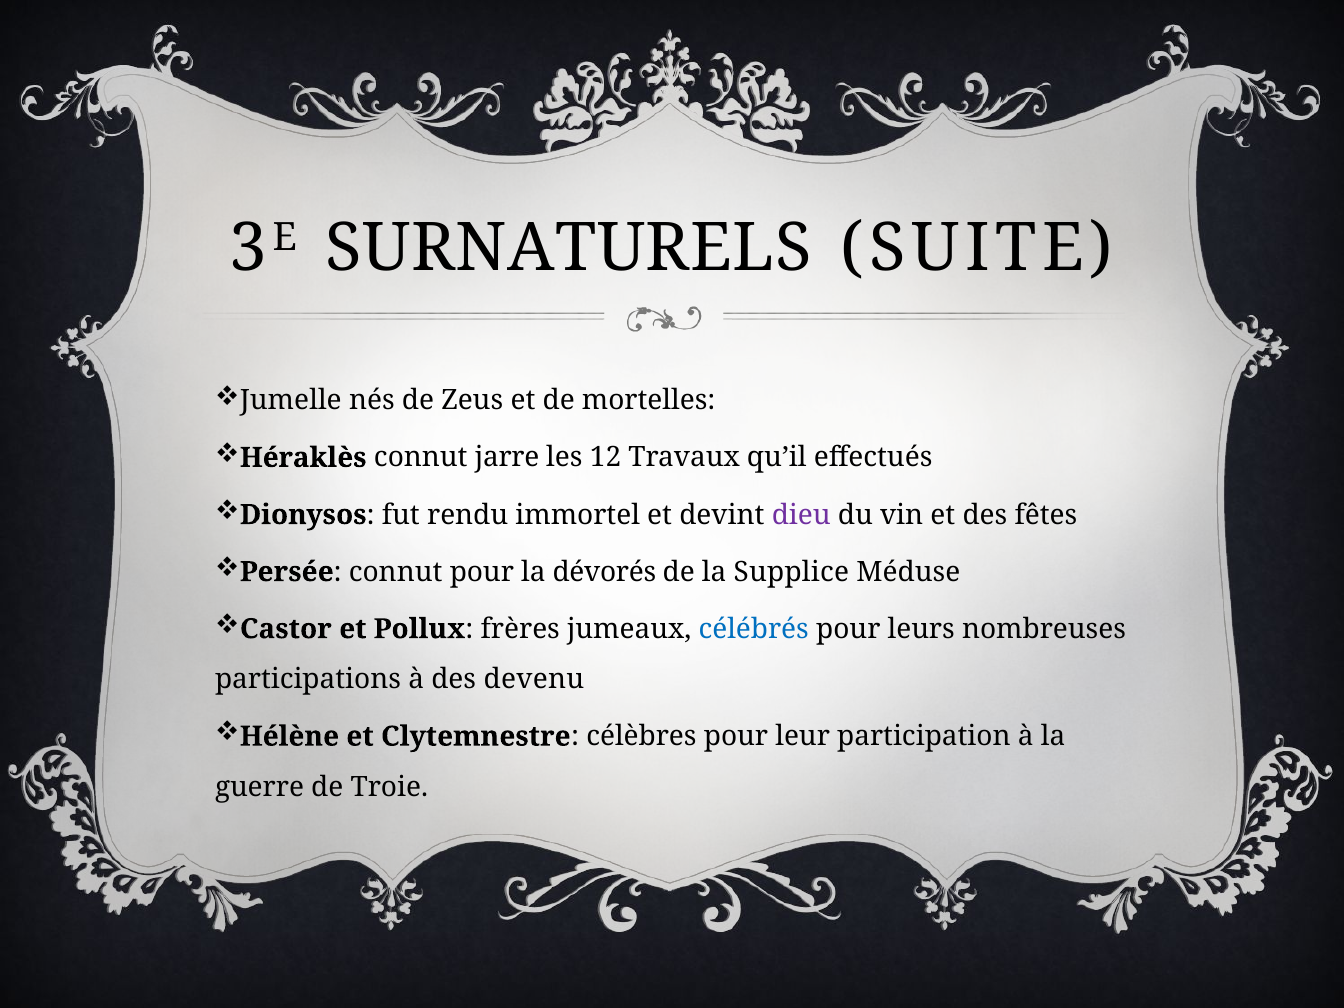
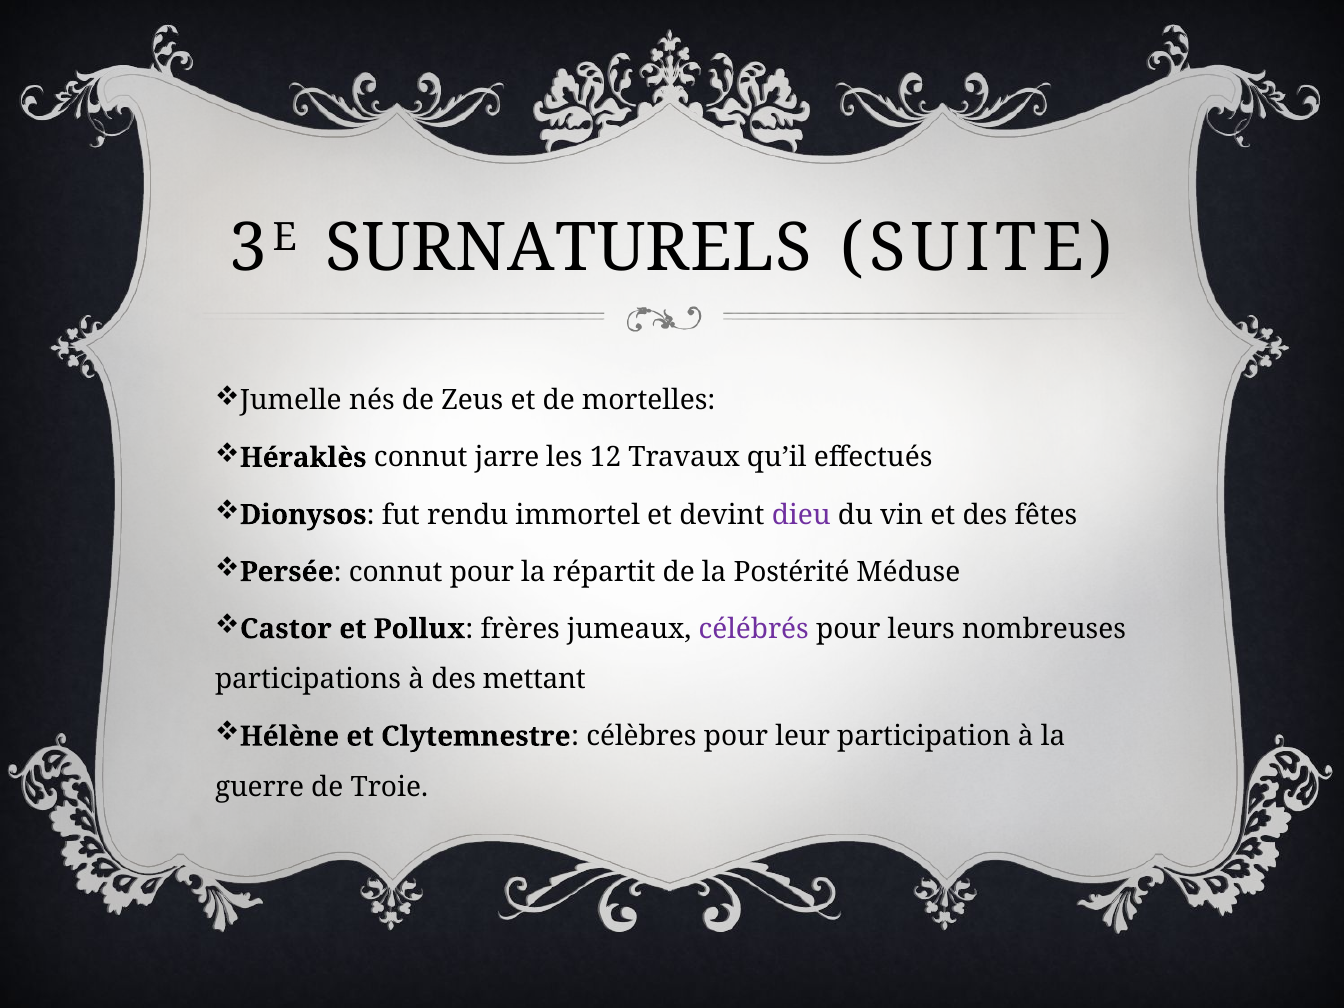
dévorés: dévorés -> répartit (604, 572)
Supplice: Supplice -> Postérité (792, 572)
célébrés colour: blue -> purple (754, 629)
devenu: devenu -> mettant (534, 679)
